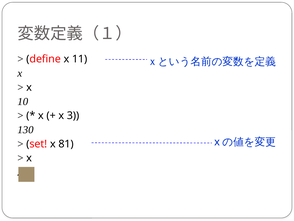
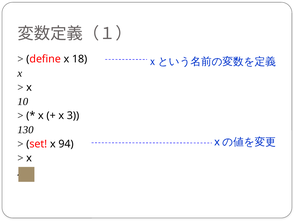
11: 11 -> 18 (80, 59)
81: 81 -> 94 (66, 144)
